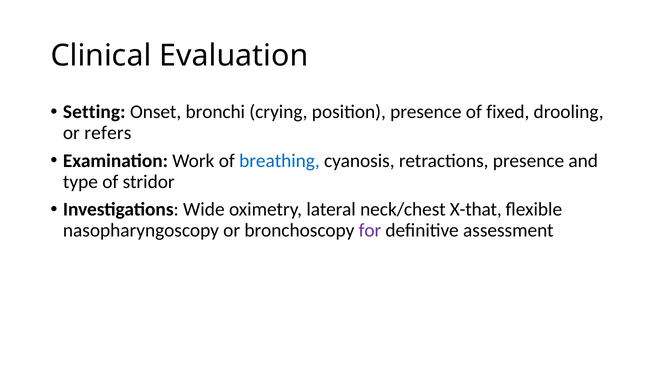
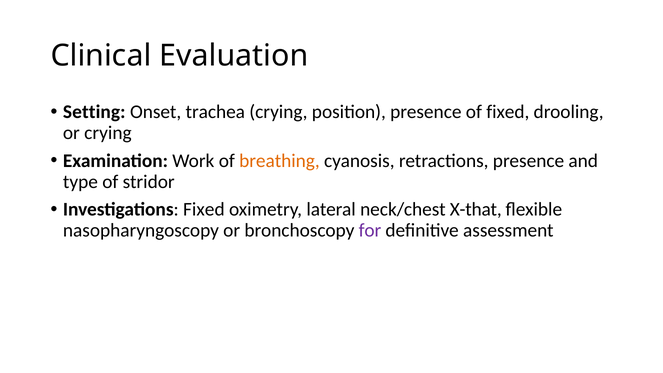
bronchi: bronchi -> trachea (215, 112)
or refers: refers -> crying (108, 133)
breathing colour: blue -> orange (279, 161)
Investigations Wide: Wide -> Fixed (204, 209)
